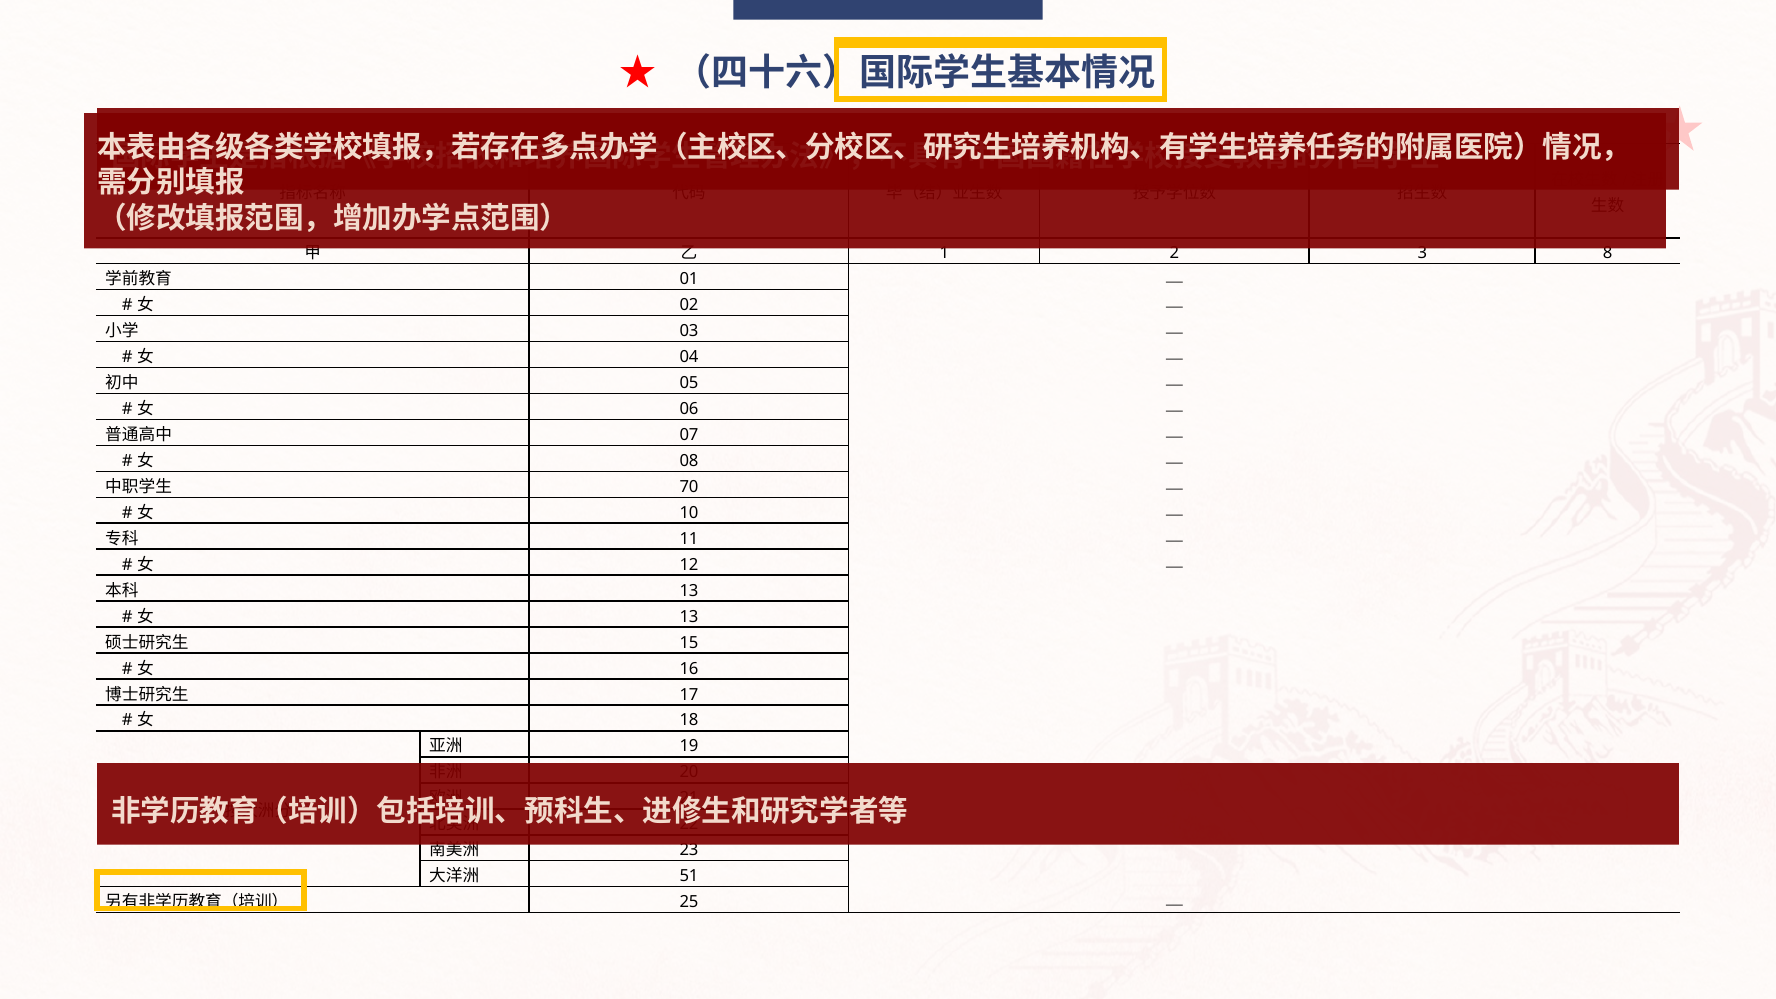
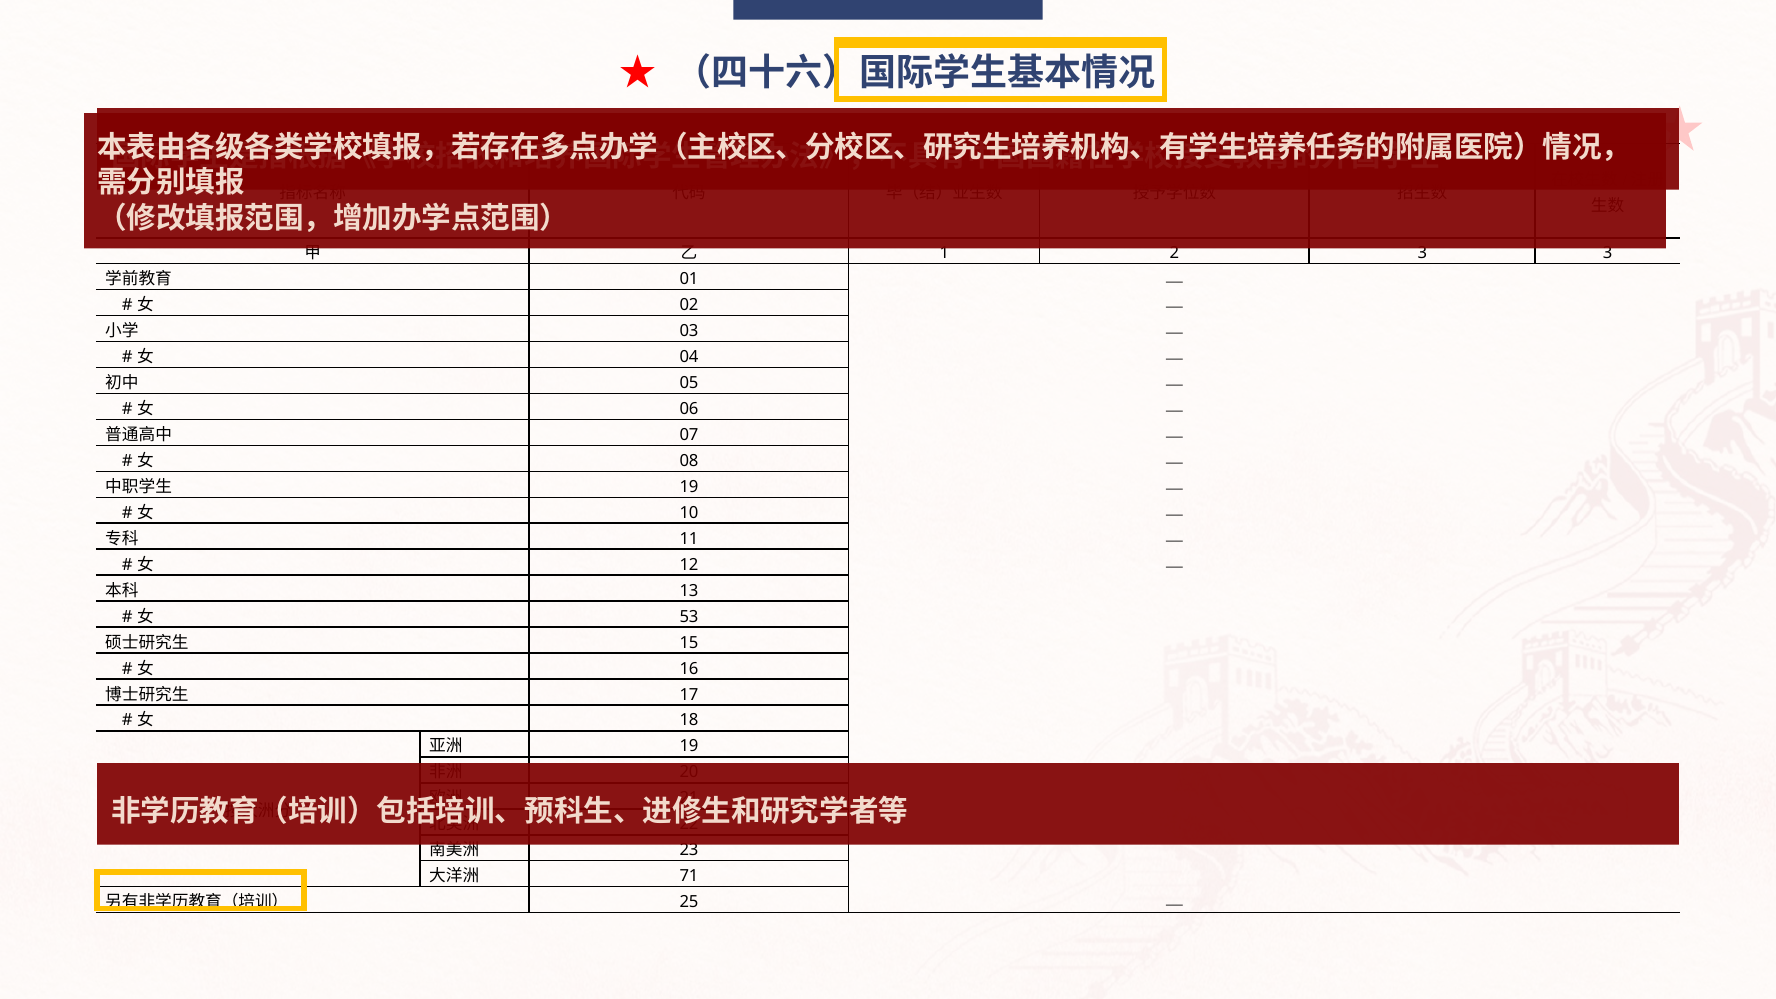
3 8: 8 -> 3 (1608, 253)
70: 70 -> 19 (689, 487)
13: 13 -> 53 (689, 617)
51: 51 -> 71 (689, 876)
